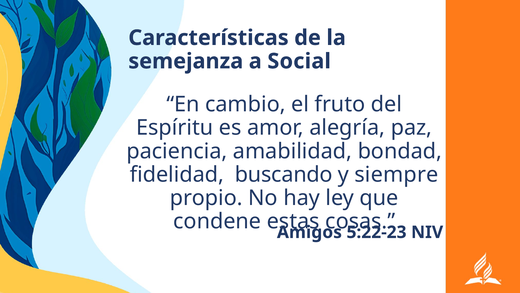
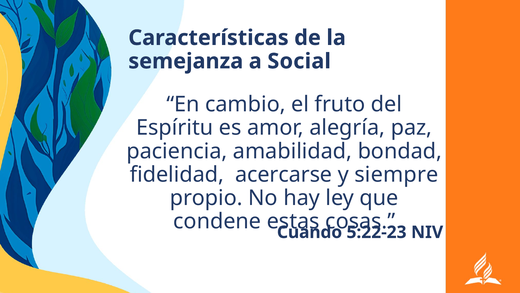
buscando: buscando -> acercarse (284, 174)
Amigos: Amigos -> Cuando (310, 232)
